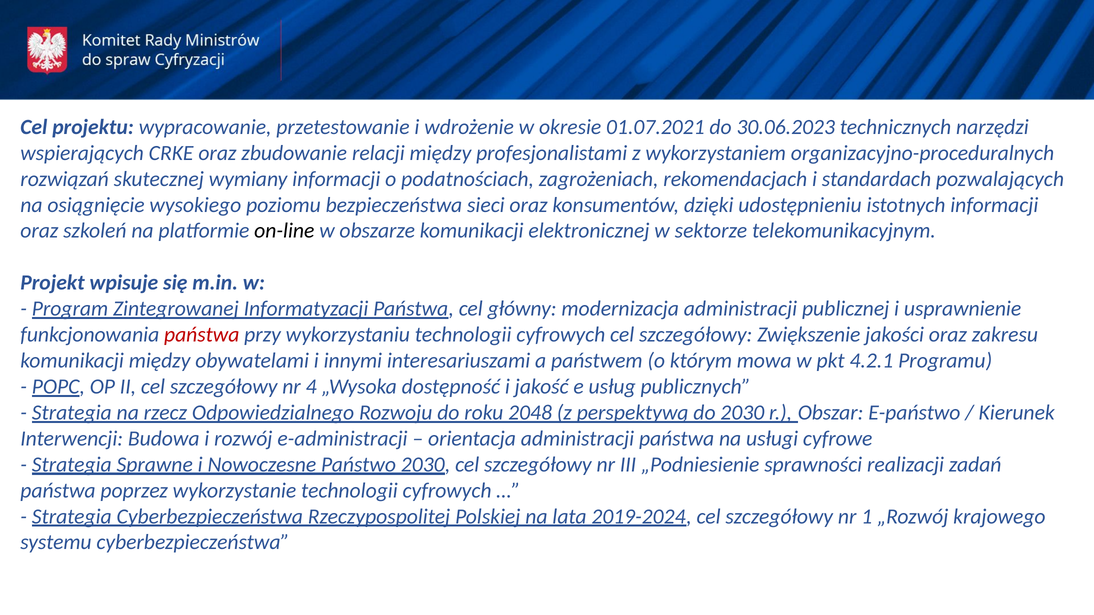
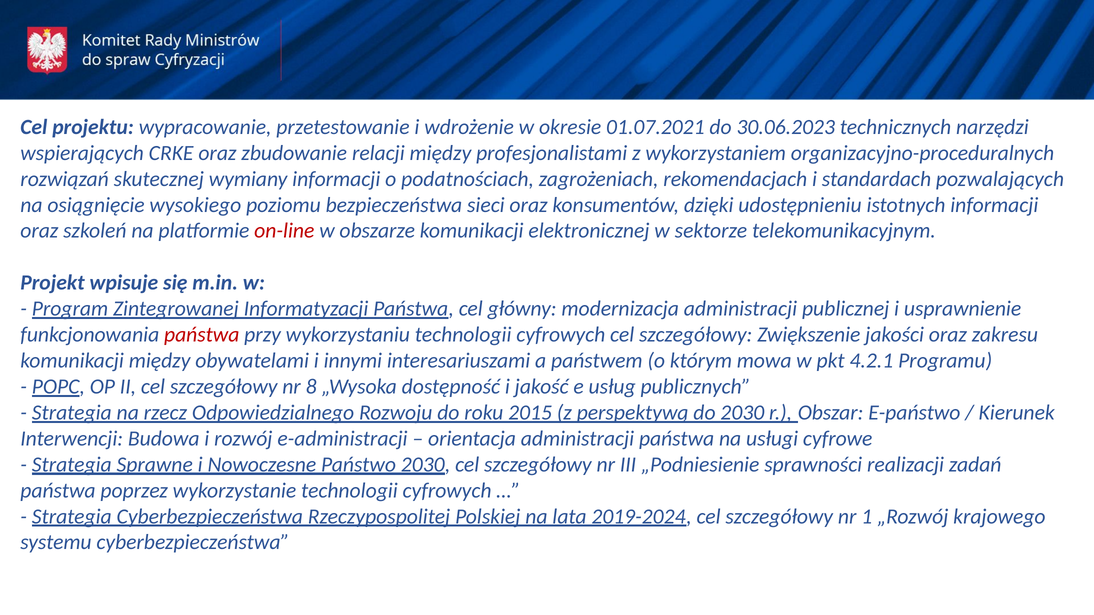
on-line colour: black -> red (284, 231)
4: 4 -> 8 (311, 387)
2048: 2048 -> 2015 (530, 413)
